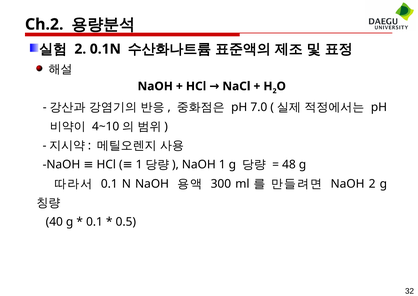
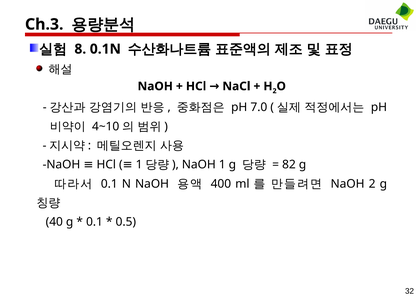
Ch.2: Ch.2 -> Ch.3 (44, 24)
2: 2 -> 8 (80, 49)
48: 48 -> 82 (289, 164)
300: 300 -> 400 (221, 183)
